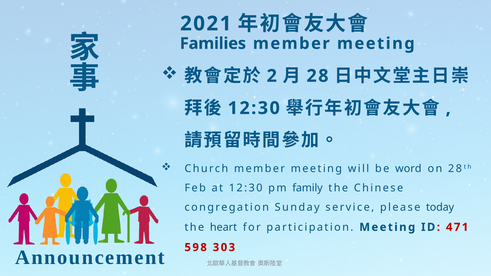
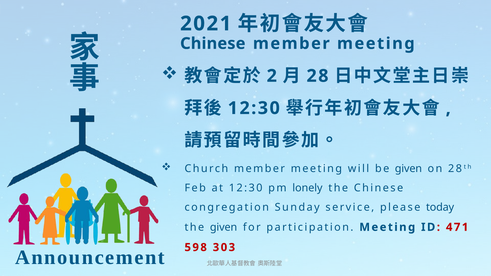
Families: Families -> Chinese (213, 44)
be word: word -> given (408, 169)
family: family -> lonely (307, 188)
the heart: heart -> given (224, 227)
